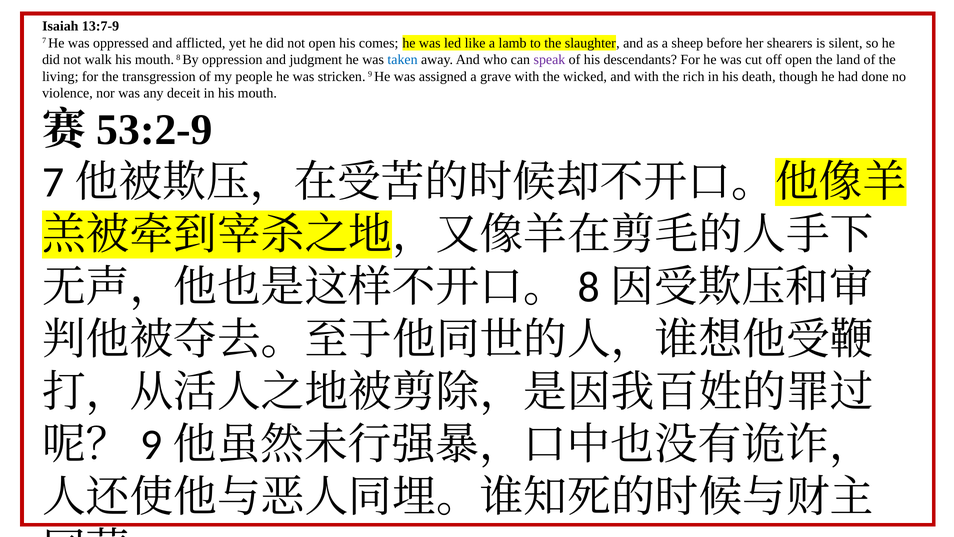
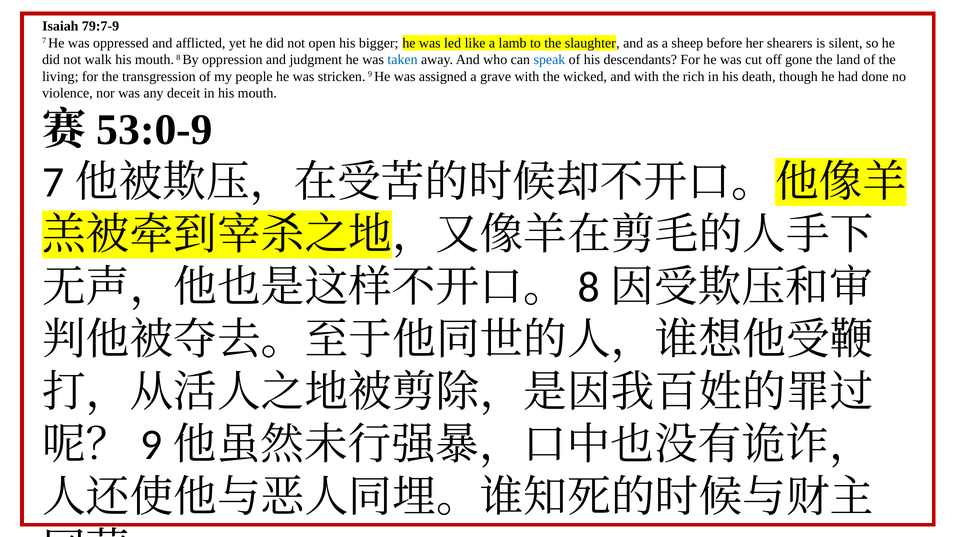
13:7-9: 13:7-9 -> 79:7-9 (101, 26)
comes: comes -> bigger (379, 43)
speak colour: purple -> blue (549, 60)
off open: open -> gone (799, 60)
53:2-9: 53:2-9 -> 53:0-9 (155, 130)
